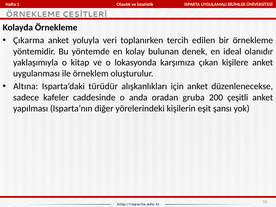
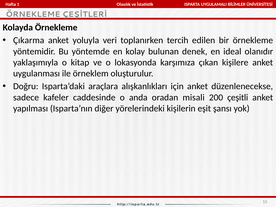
Altına: Altına -> Doğru (26, 86)
türüdür: türüdür -> araçlara (103, 86)
gruba: gruba -> misali (194, 97)
